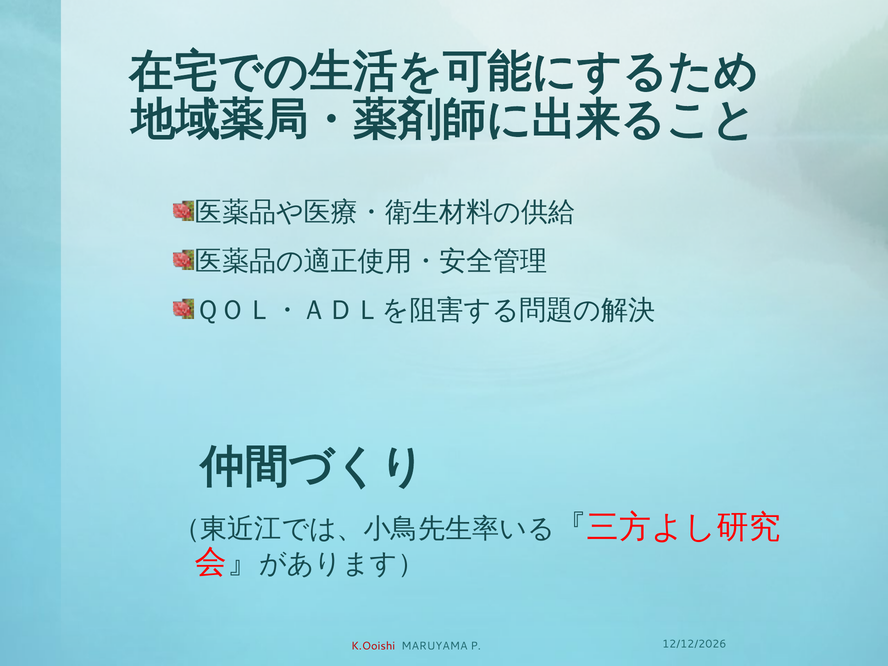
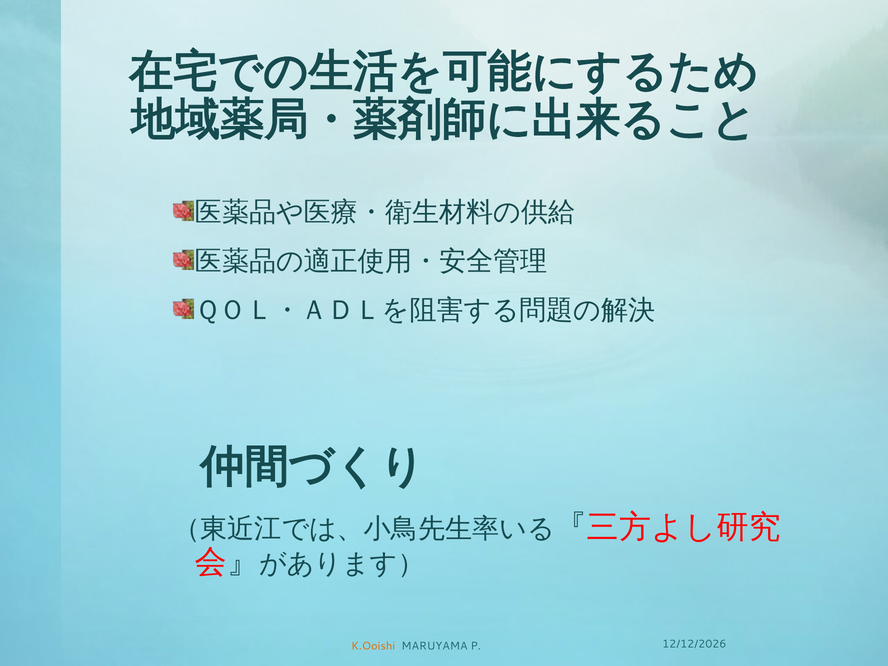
K.Ooishi colour: red -> orange (373, 646)
